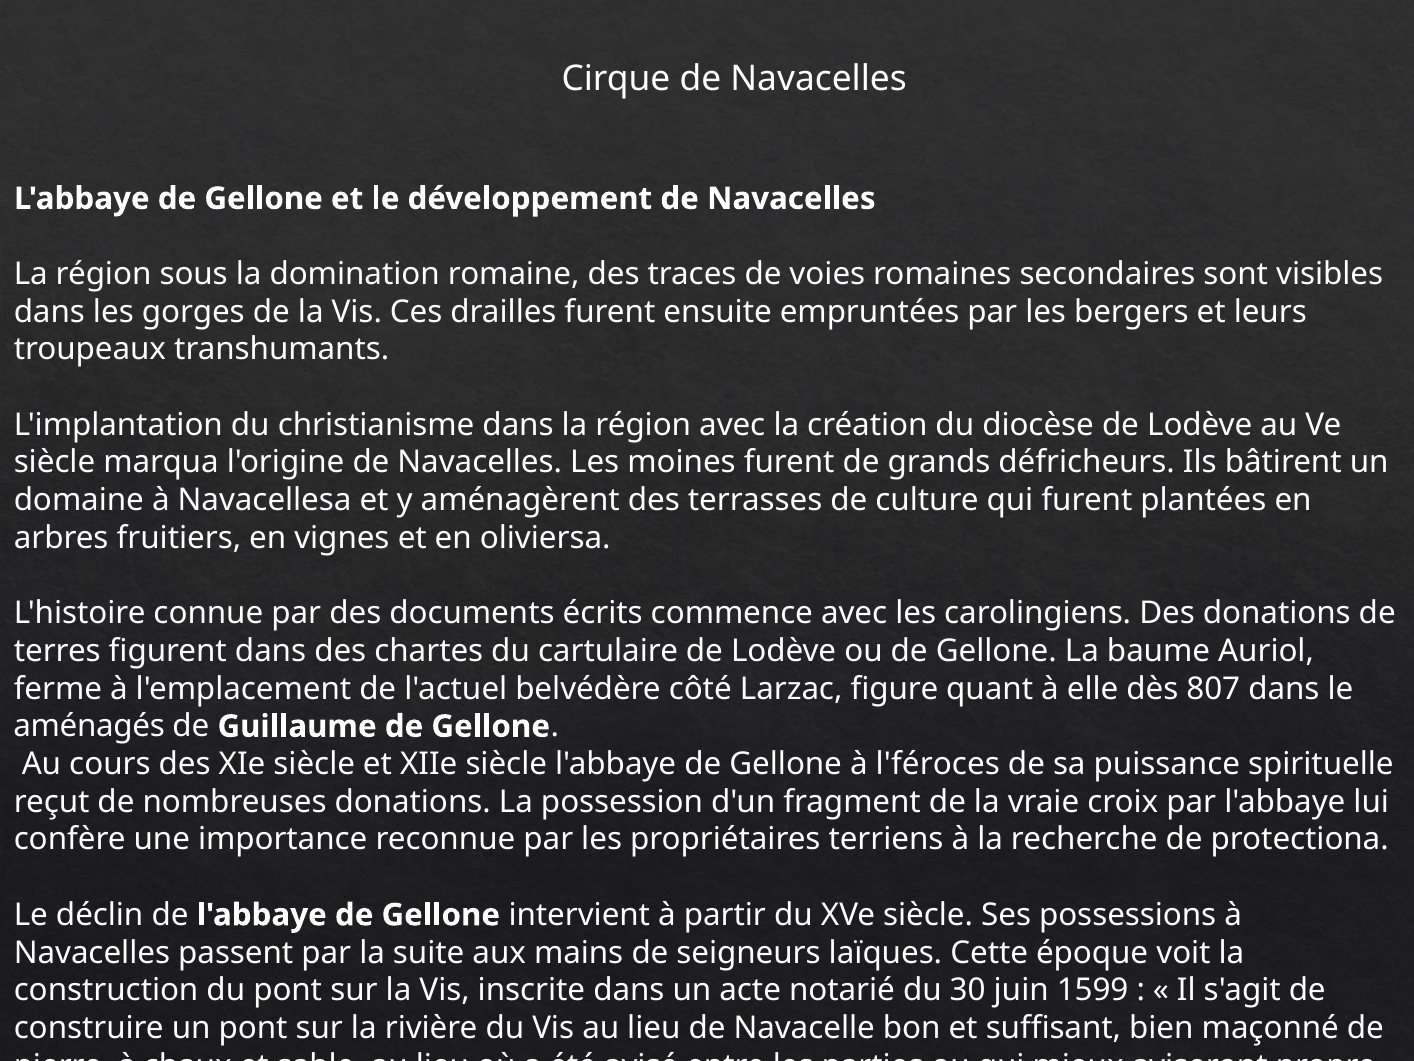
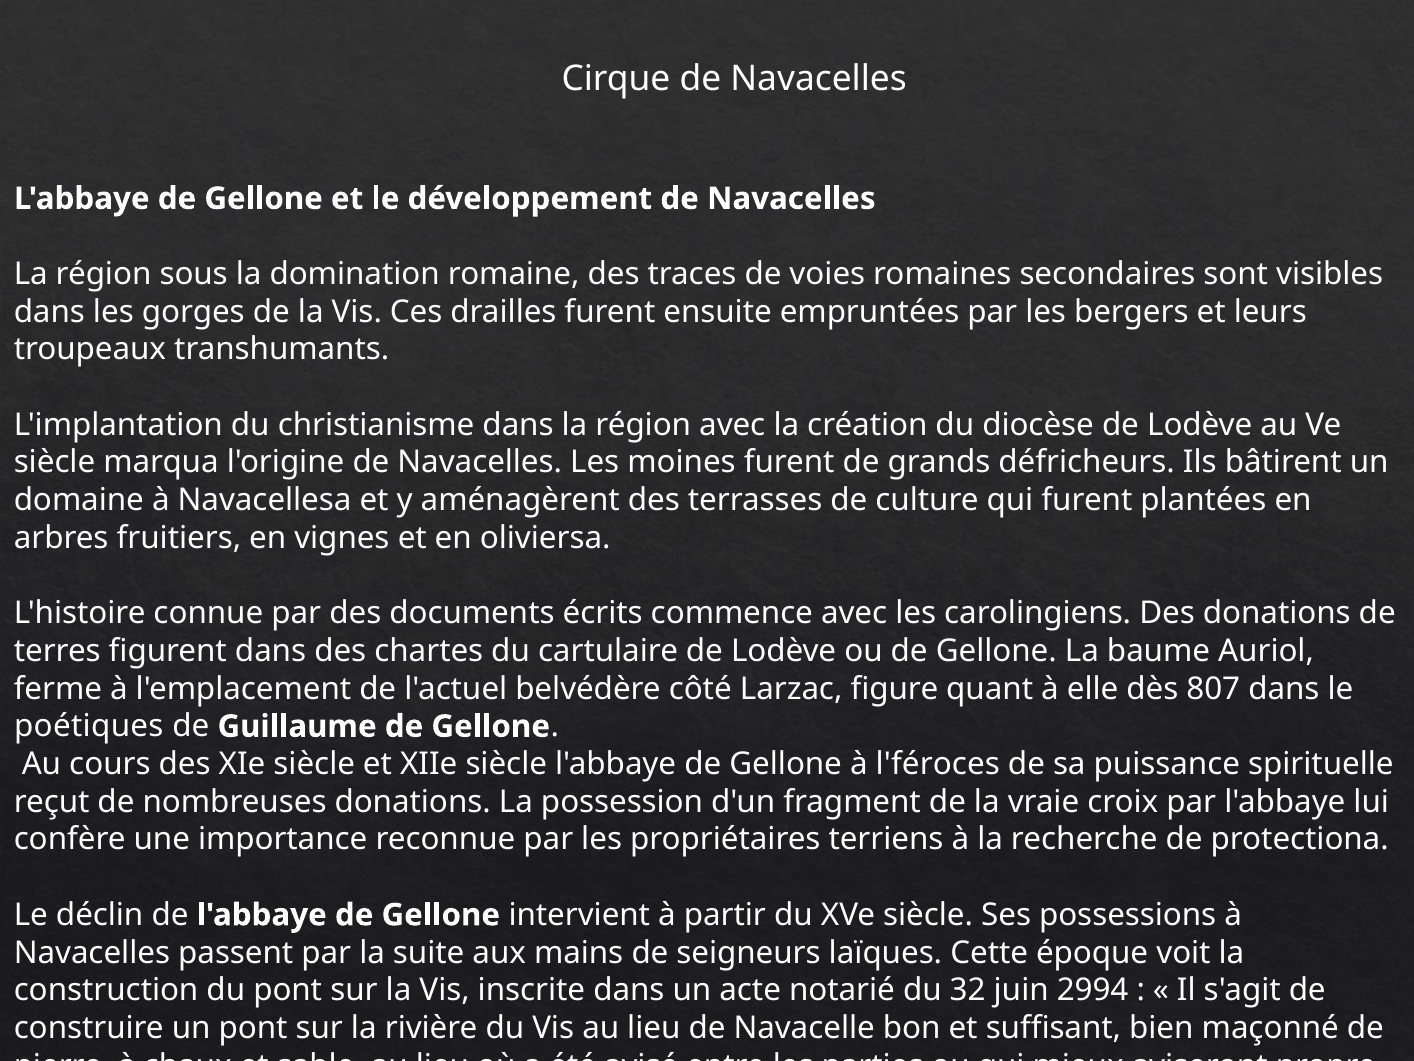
aménagés: aménagés -> poétiques (89, 726)
30: 30 -> 32 (968, 990)
1599: 1599 -> 2994 (1093, 990)
